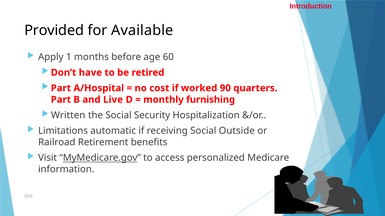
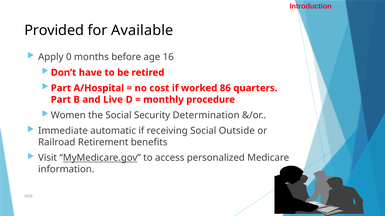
1: 1 -> 0 (69, 57)
60: 60 -> 16 (168, 57)
90: 90 -> 86 (225, 88)
furnishing: furnishing -> procedure (211, 100)
Written: Written -> Women (68, 115)
Hospitalization: Hospitalization -> Determination (206, 115)
Limitations: Limitations -> Immediate (63, 131)
